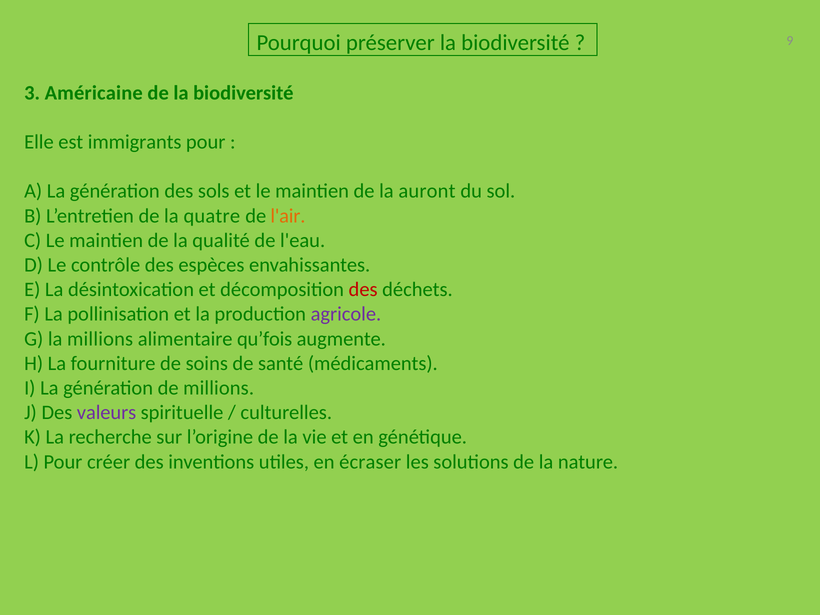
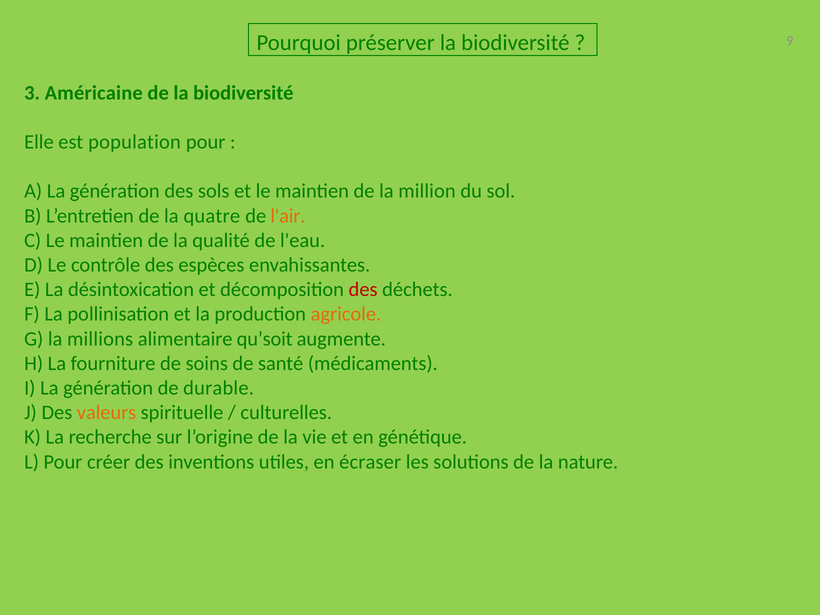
immigrants: immigrants -> population (135, 142)
auront: auront -> million (427, 191)
agricole colour: purple -> orange (346, 314)
qu’fois: qu’fois -> qu’soit (265, 339)
de millions: millions -> durable (219, 388)
valeurs colour: purple -> orange (107, 413)
